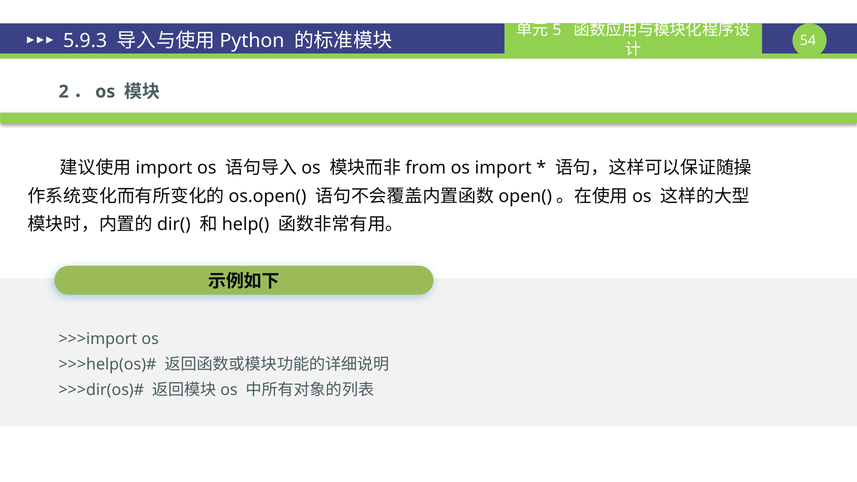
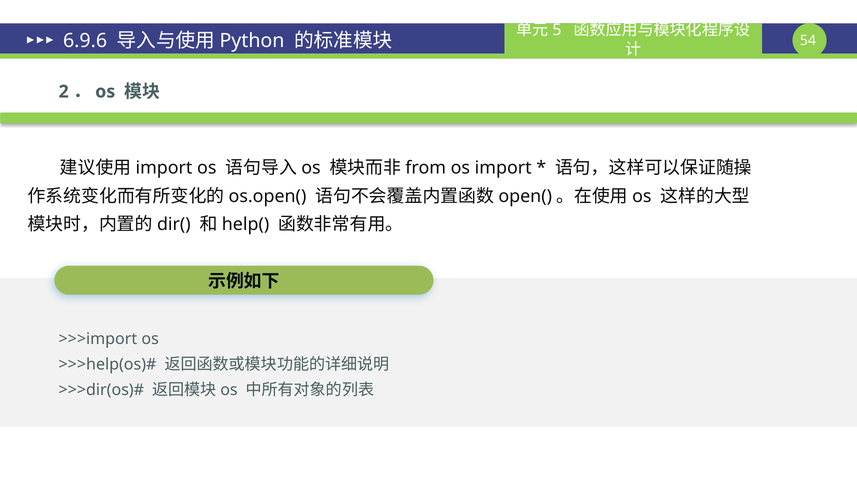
5.9.3: 5.9.3 -> 6.9.6 (85, 41)
